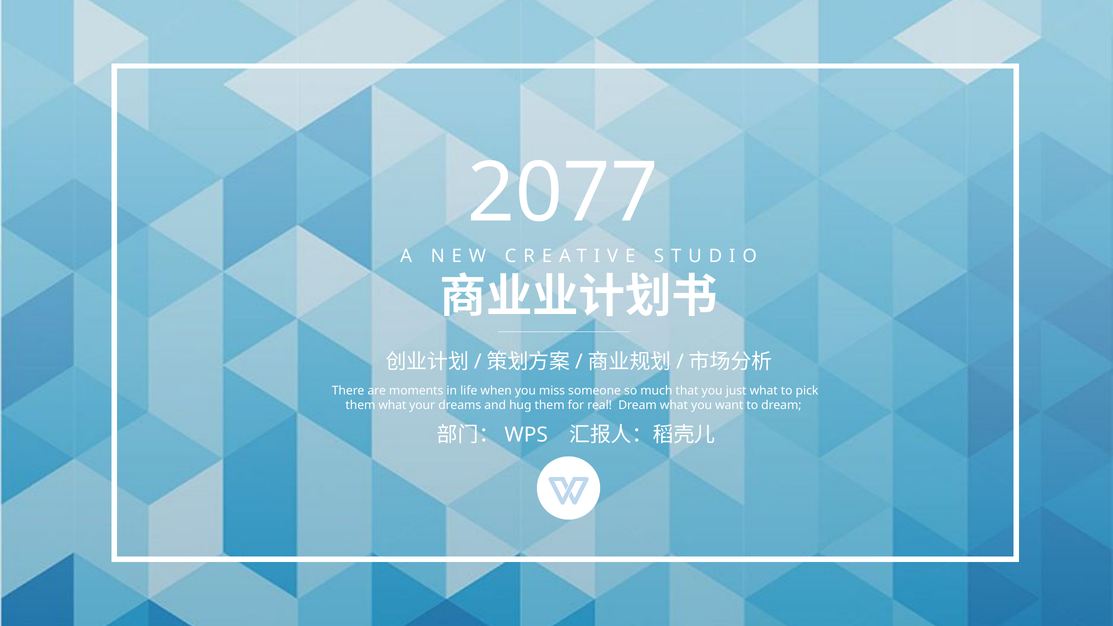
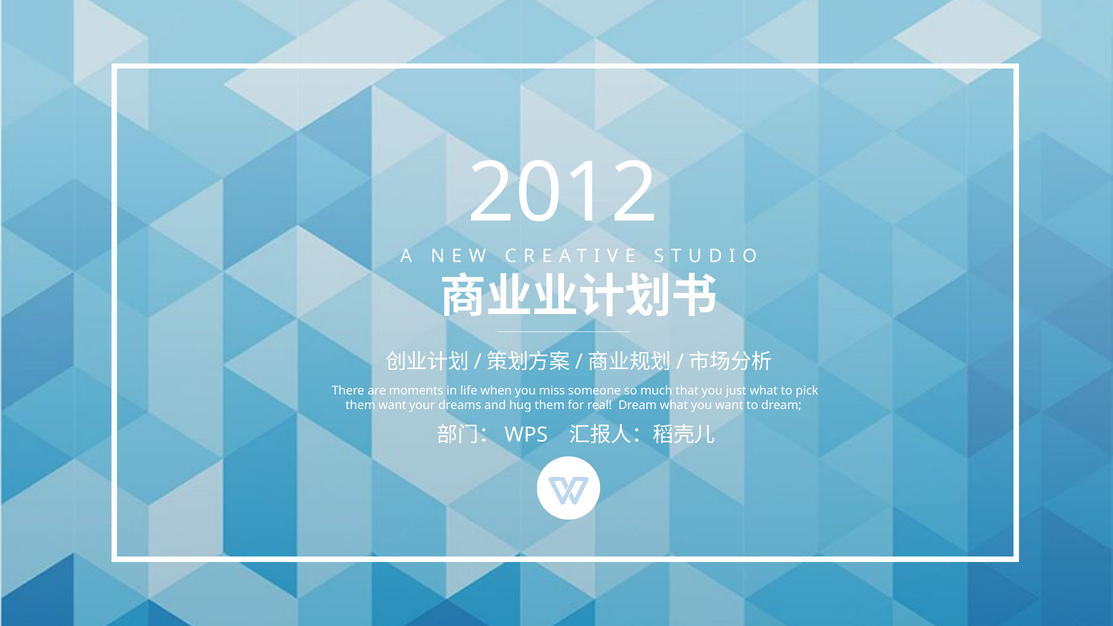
2077: 2077 -> 2012 (563, 193)
them what: what -> want (392, 406)
